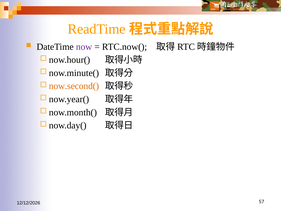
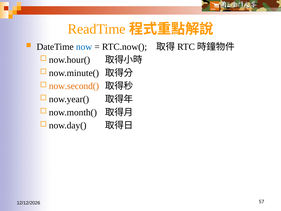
now colour: purple -> blue (84, 47)
